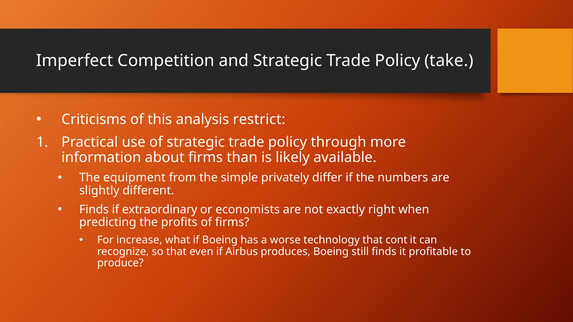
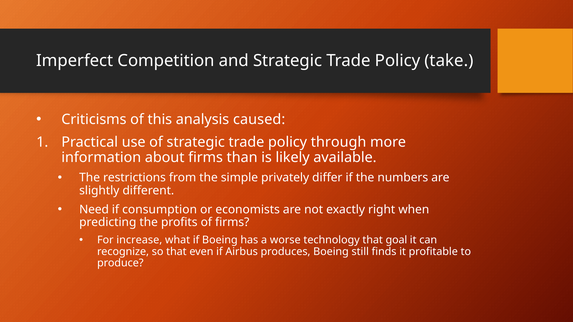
restrict: restrict -> caused (259, 120)
equipment: equipment -> restrictions (134, 178)
Finds: Finds -> Need (94, 210)
extraordinary: extraordinary -> consumption (160, 210)
cont: cont -> goal (396, 240)
